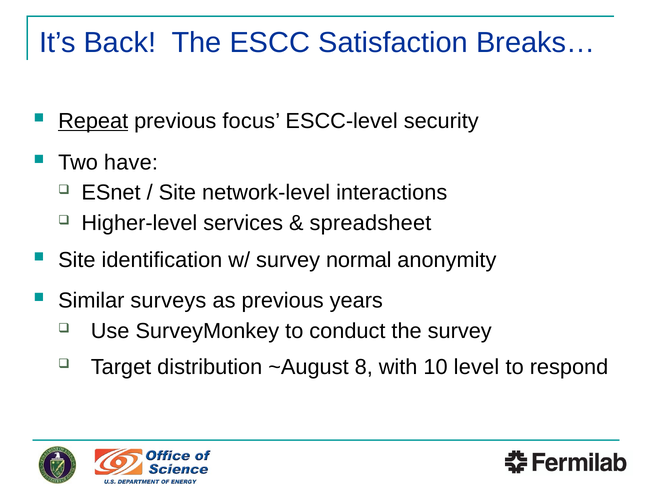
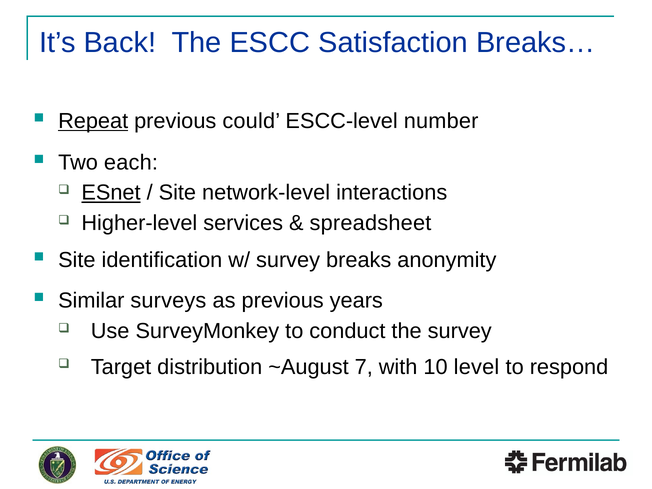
focus: focus -> could (251, 121)
security: security -> number (441, 121)
have: have -> each (131, 162)
ESnet underline: none -> present (111, 193)
normal: normal -> breaks (359, 260)
8: 8 -> 7 (364, 367)
